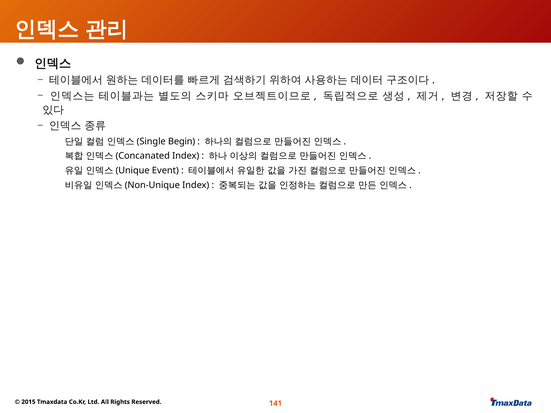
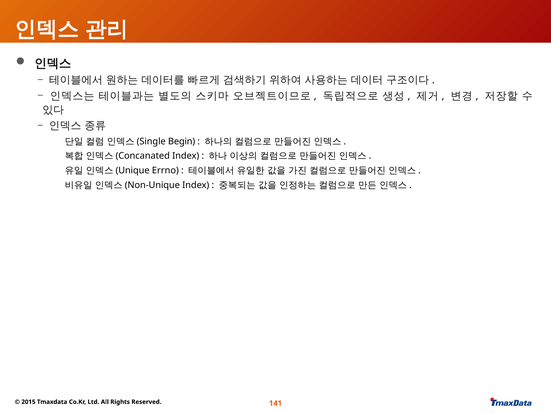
Event: Event -> Errno (165, 171)
